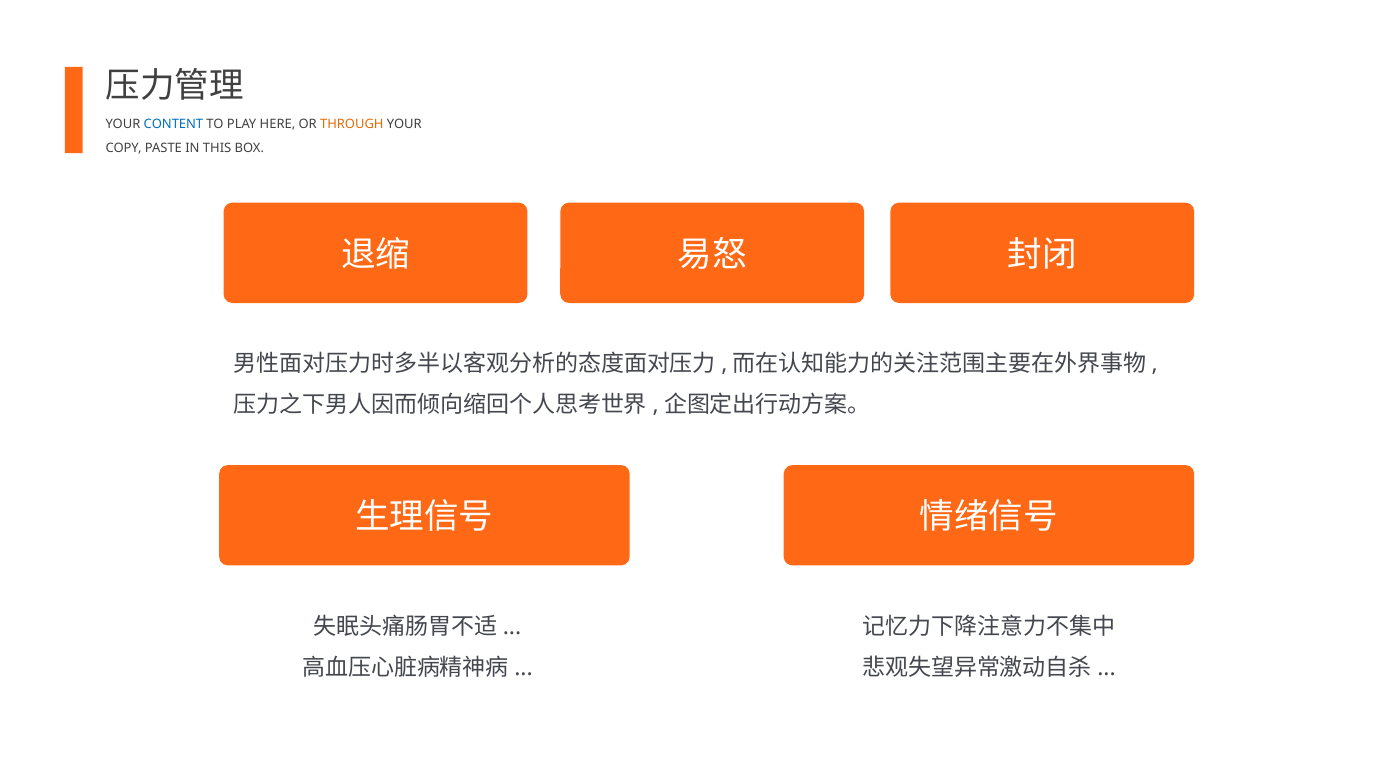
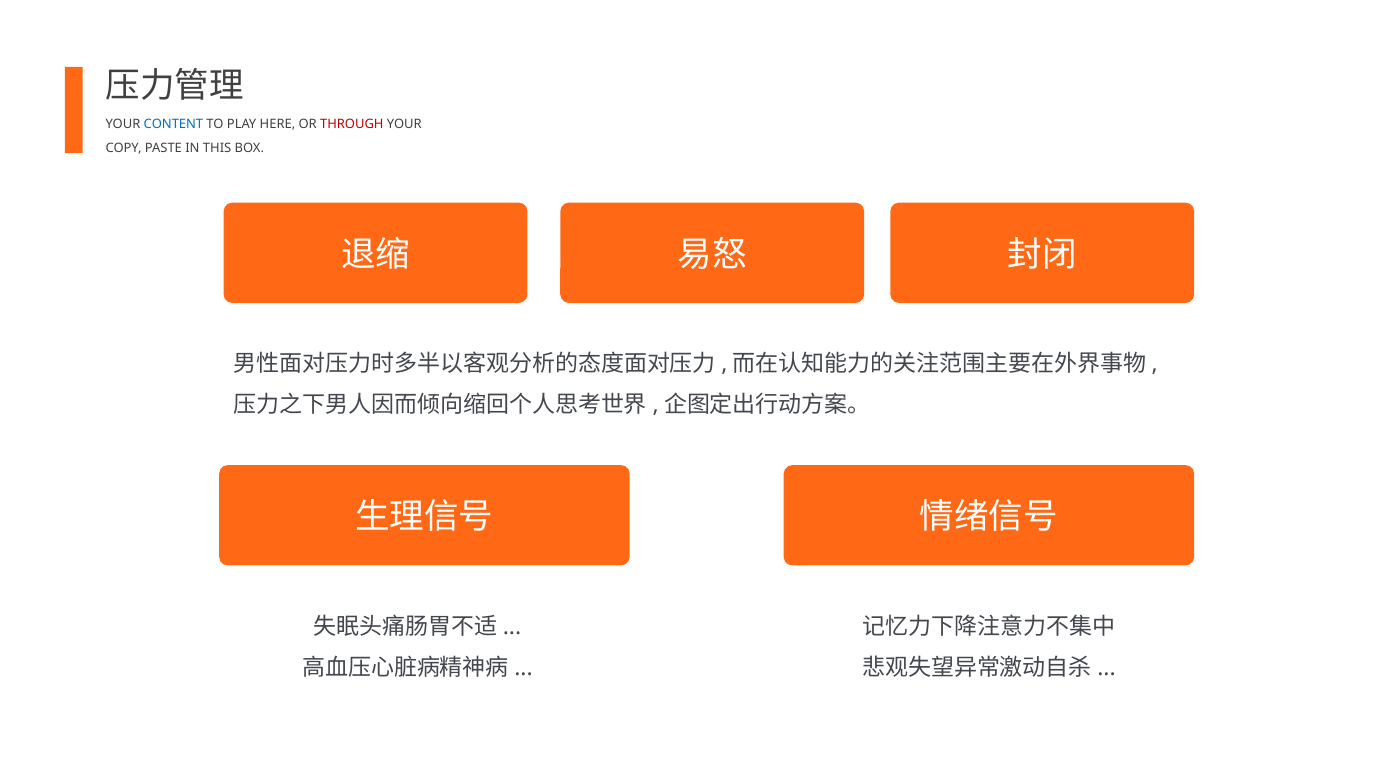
THROUGH colour: orange -> red (352, 124)
